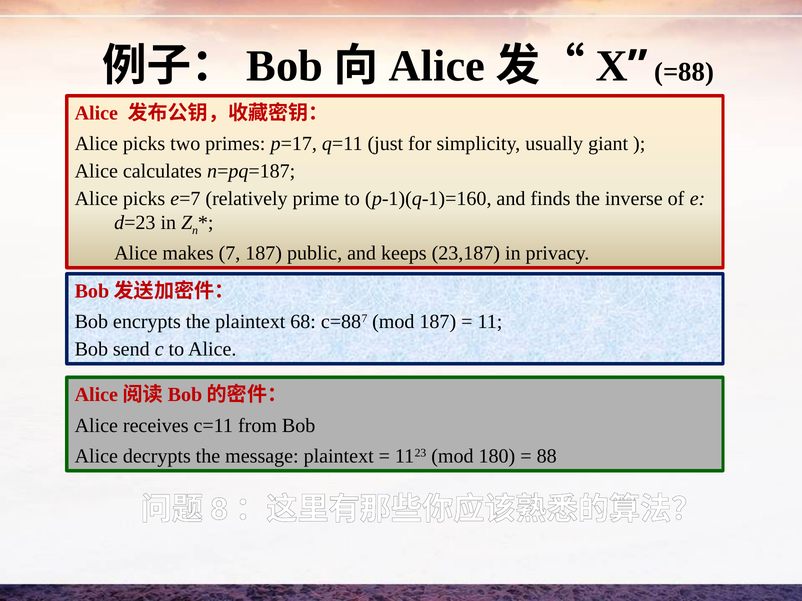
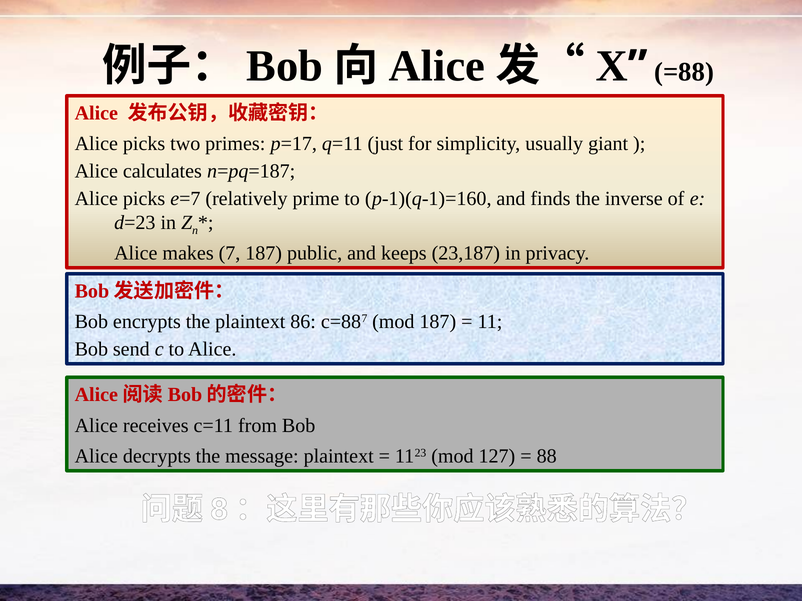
68: 68 -> 86 (303, 322)
180: 180 -> 127 (497, 457)
